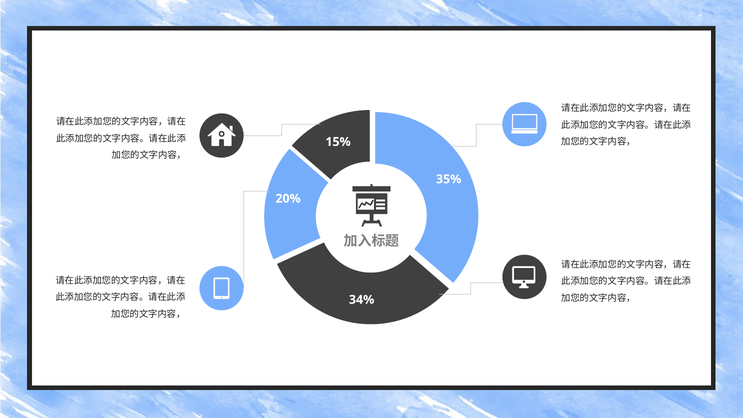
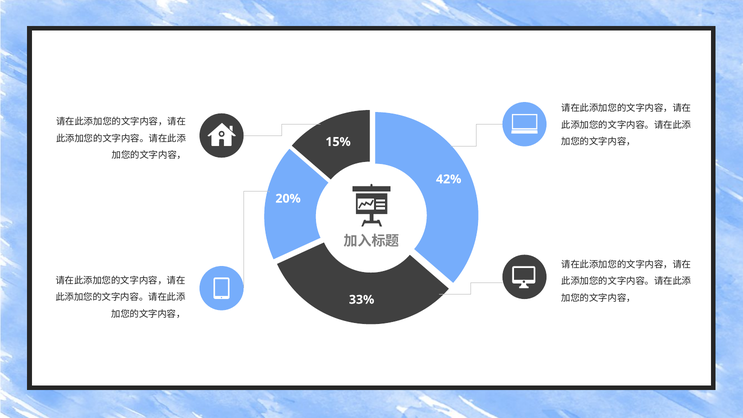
35%: 35% -> 42% (449, 179)
34%: 34% -> 33% (362, 300)
